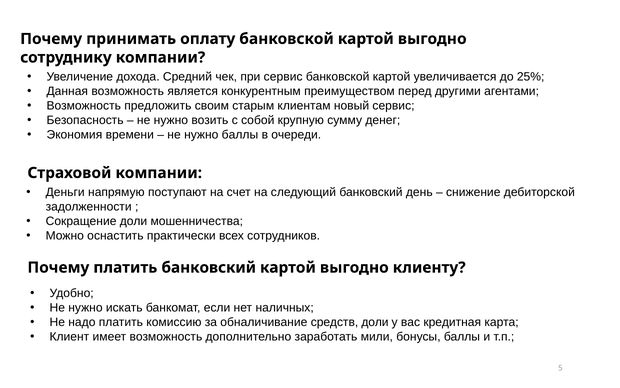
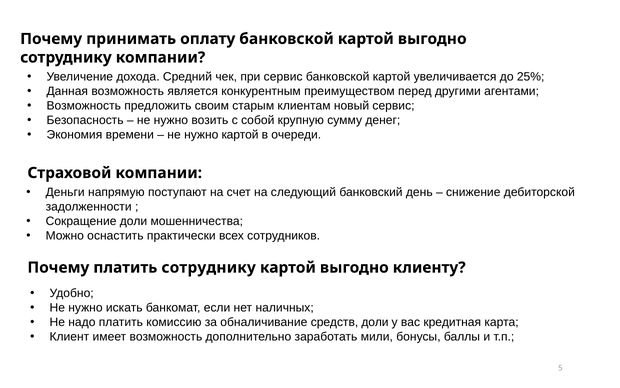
нужно баллы: баллы -> картой (240, 135)
платить банковский: банковский -> сотруднику (209, 267)
